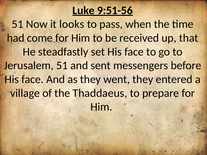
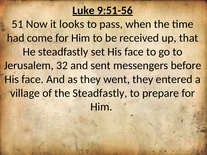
Jerusalem 51: 51 -> 32 (62, 66)
the Thaddaeus: Thaddaeus -> Steadfastly (100, 93)
